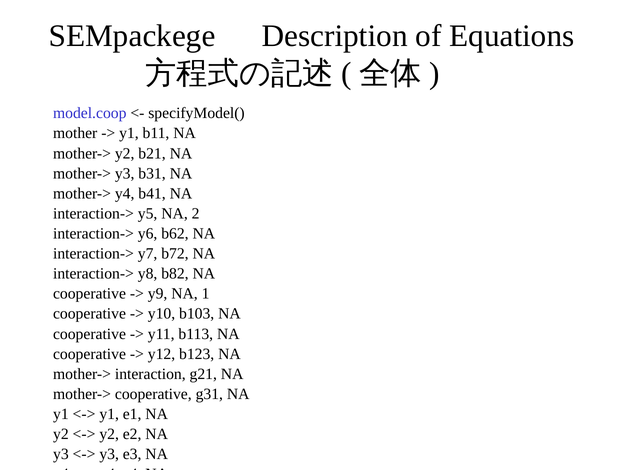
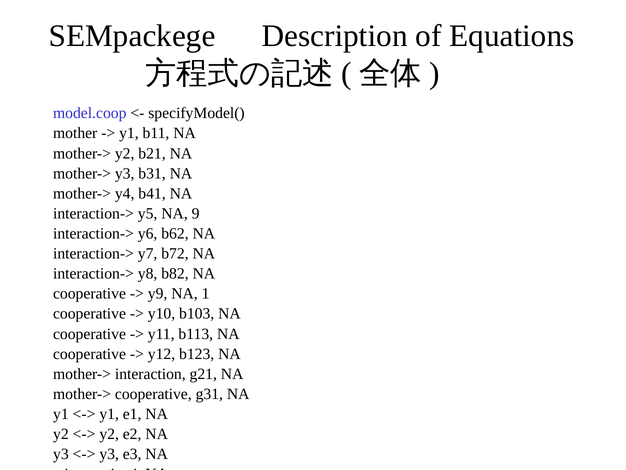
2: 2 -> 9 (196, 213)
